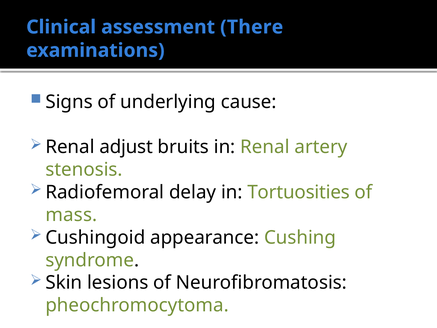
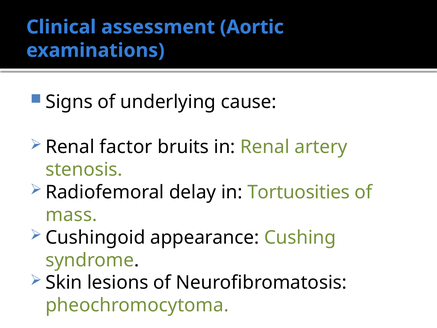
There: There -> Aortic (252, 27)
adjust: adjust -> factor (126, 147)
